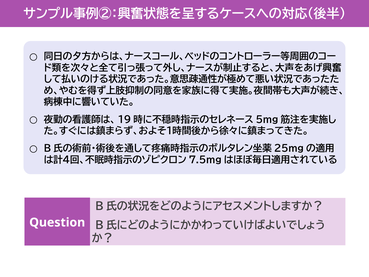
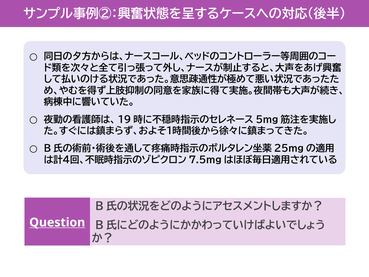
Question underline: none -> present (57, 222)
